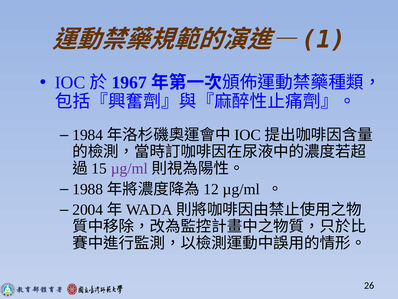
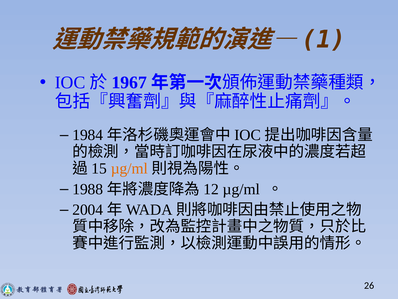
µg/ml colour: purple -> orange (129, 168)
